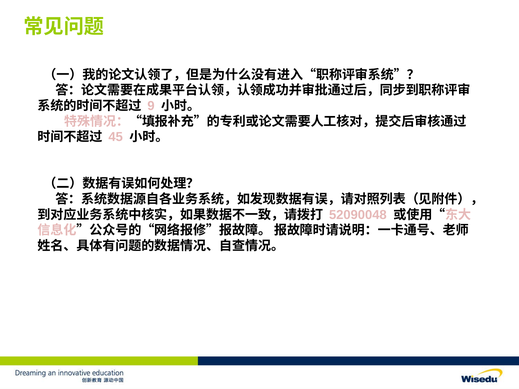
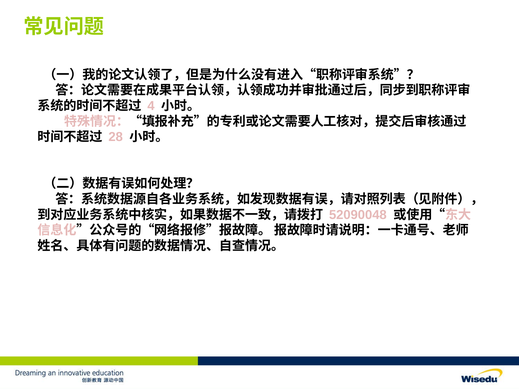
9: 9 -> 4 (151, 106)
45: 45 -> 28 (116, 137)
